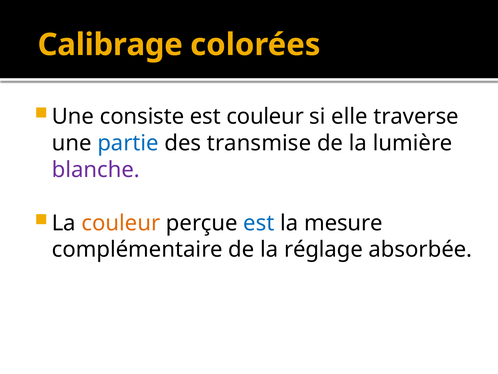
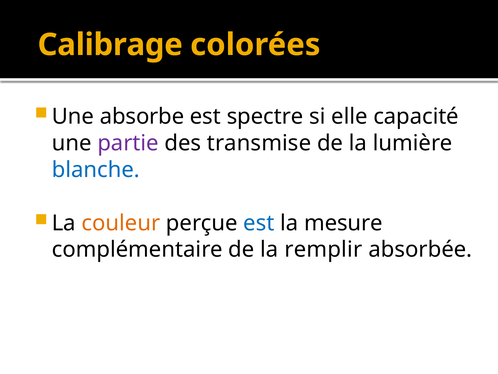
consiste: consiste -> absorbe (142, 116)
est couleur: couleur -> spectre (265, 116)
traverse: traverse -> capacité (416, 116)
partie colour: blue -> purple (128, 143)
blanche colour: purple -> blue (96, 170)
réglage: réglage -> remplir (323, 249)
